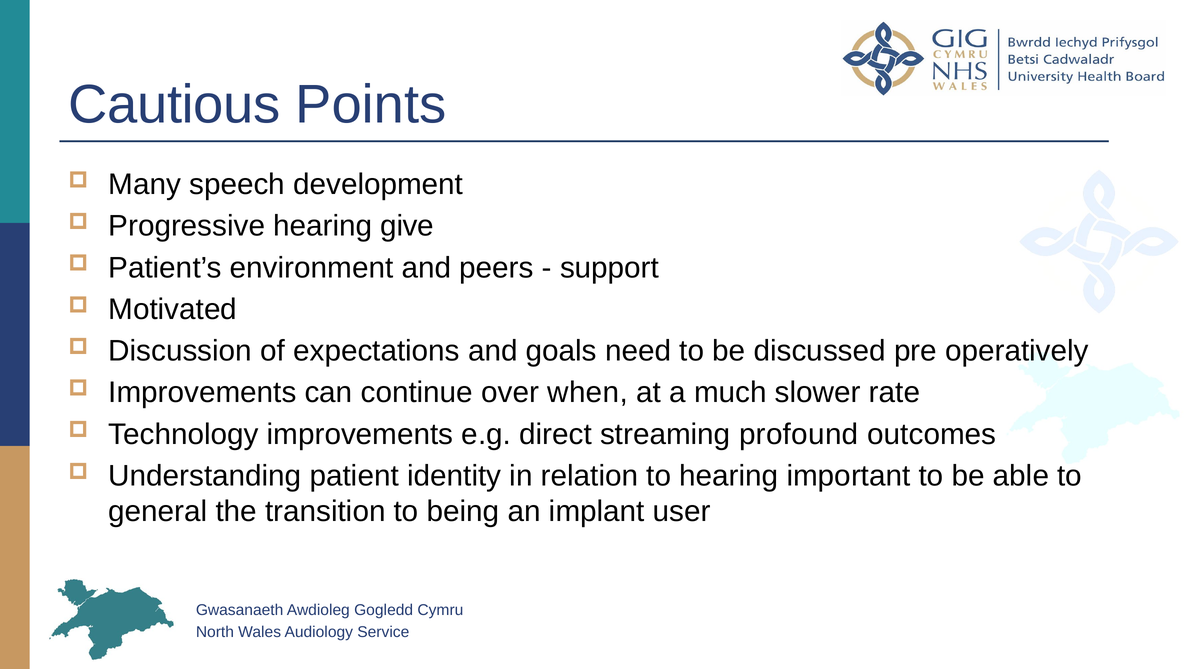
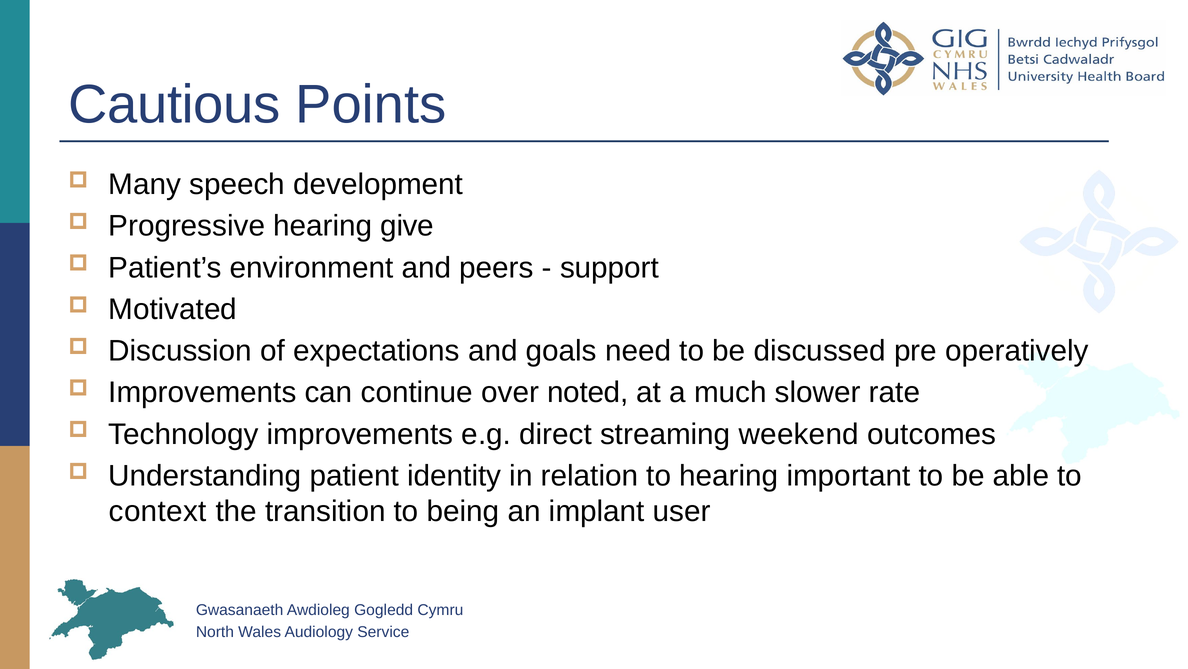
when: when -> noted (588, 392)
profound: profound -> weekend (799, 434)
general: general -> context (158, 511)
